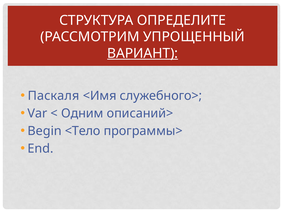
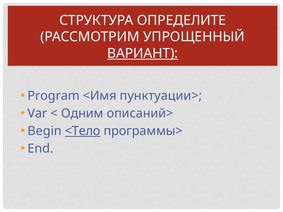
Паскаля: Паскаля -> Program (54, 96)
служебного>: служебного> -> пунктуации> (161, 96)
<Тело underline: none -> present (83, 131)
